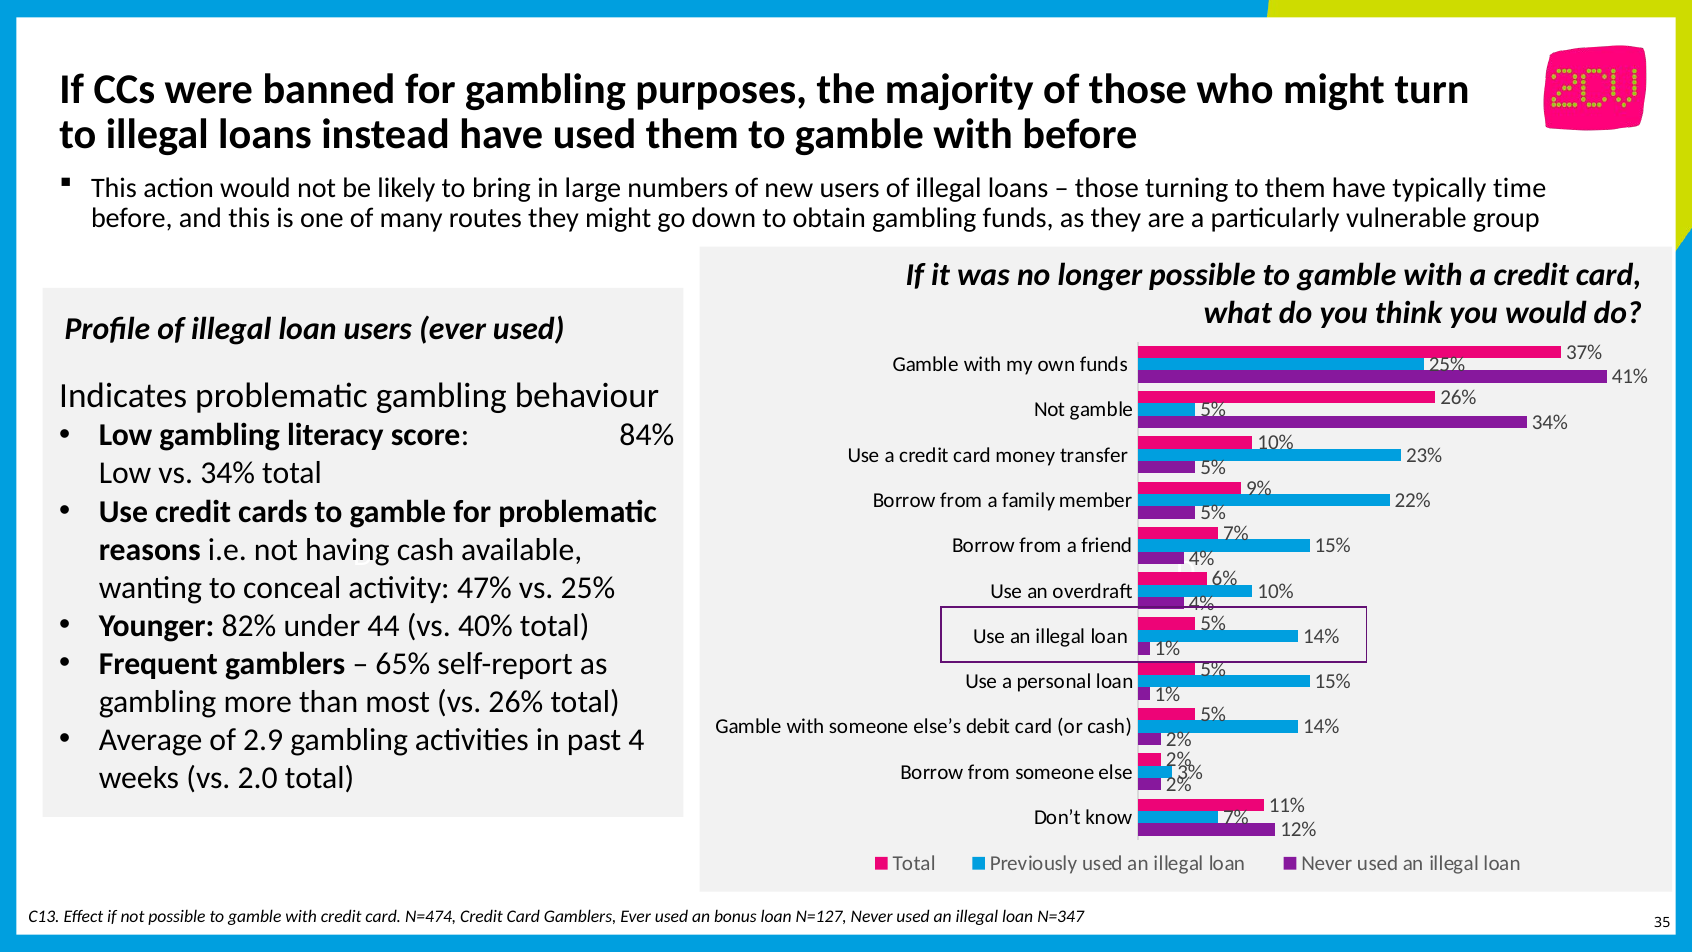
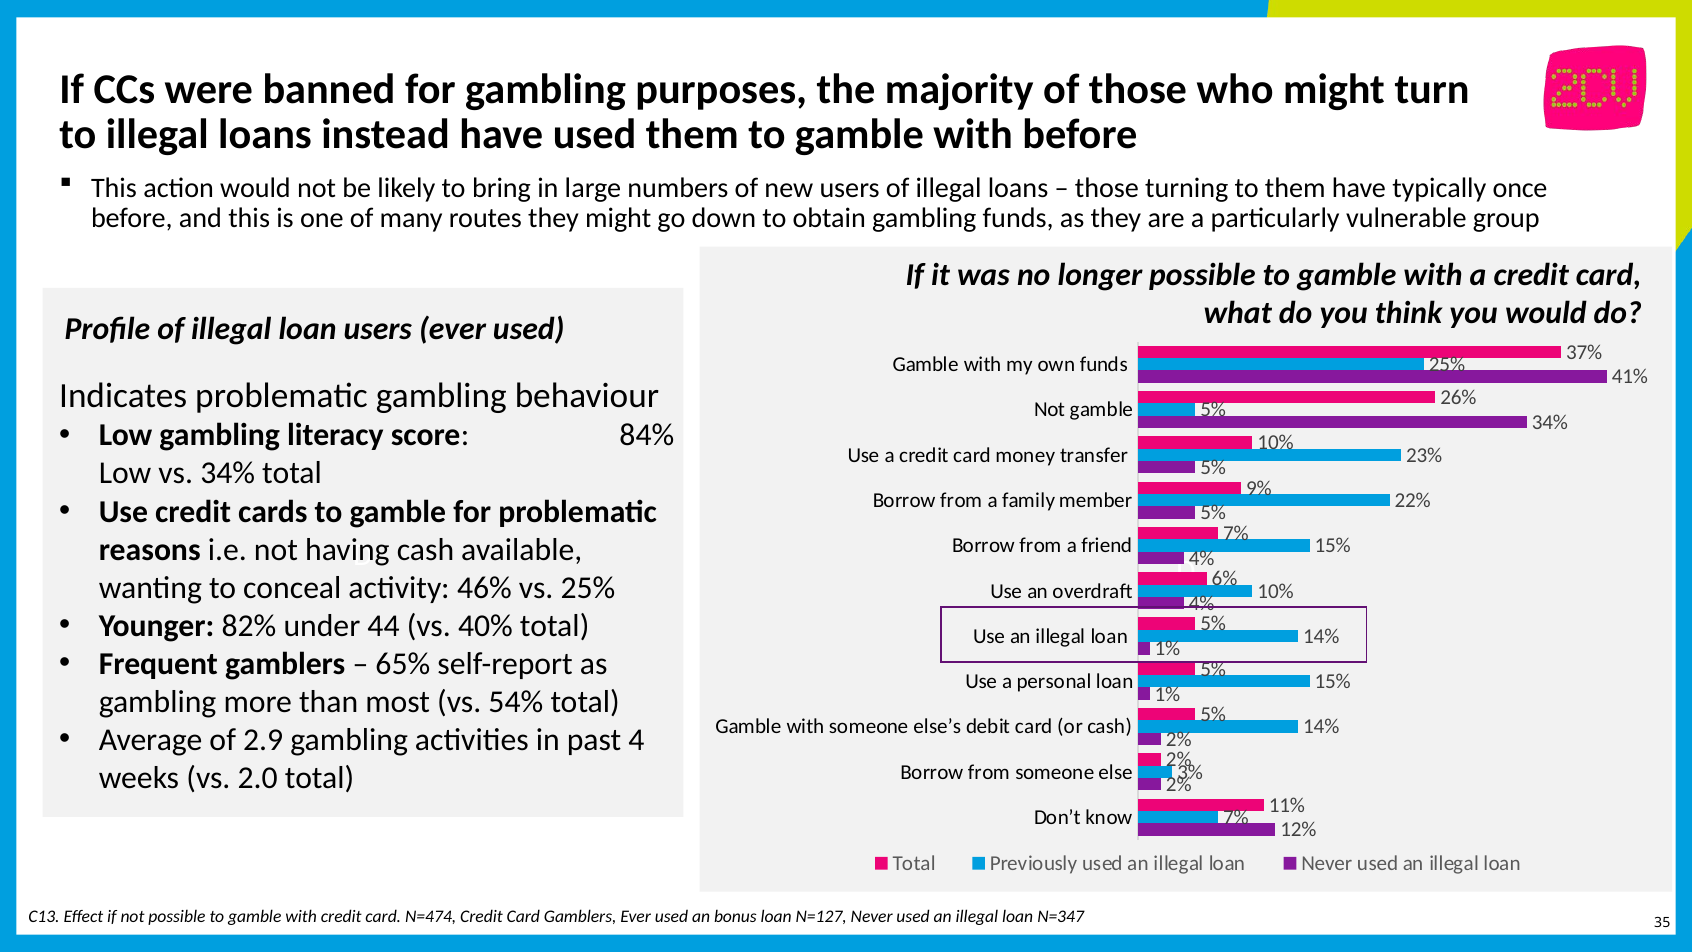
time: time -> once (1520, 188)
47%: 47% -> 46% (484, 588)
vs 26%: 26% -> 54% (516, 702)
